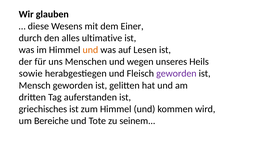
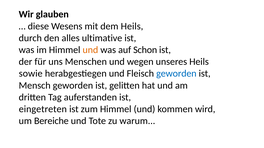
dem Einer: Einer -> Heils (132, 26)
Lesen: Lesen -> Schon (145, 50)
geworden colour: purple -> blue (176, 74)
griechisches: griechisches -> eingetreten (43, 109)
seinem: seinem -> warum (137, 121)
